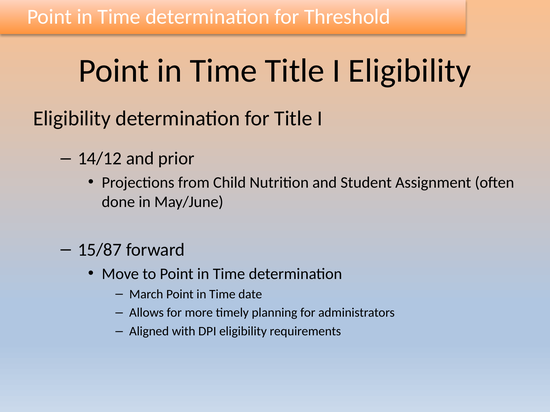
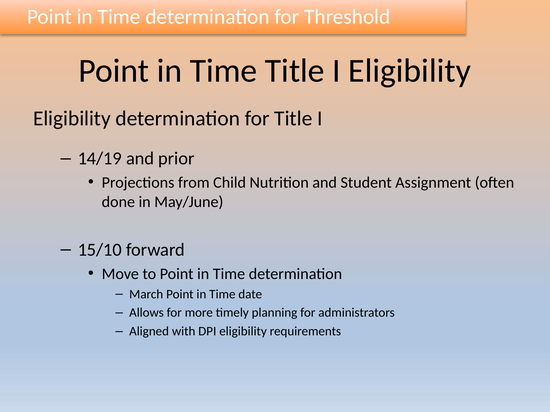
14/12: 14/12 -> 14/19 (100, 159)
15/87: 15/87 -> 15/10 (100, 250)
